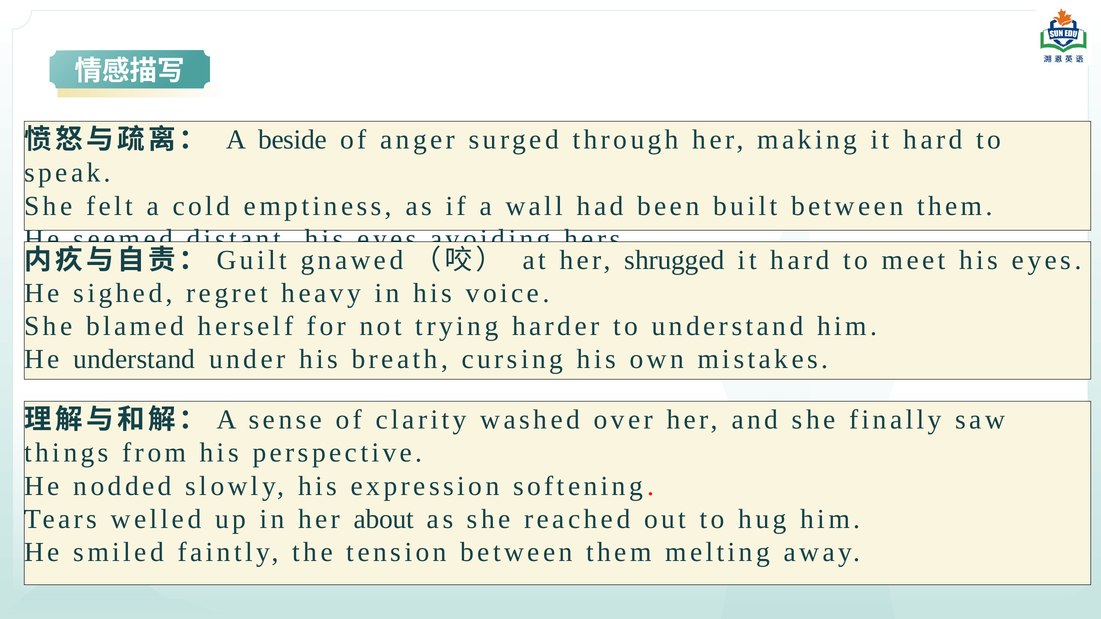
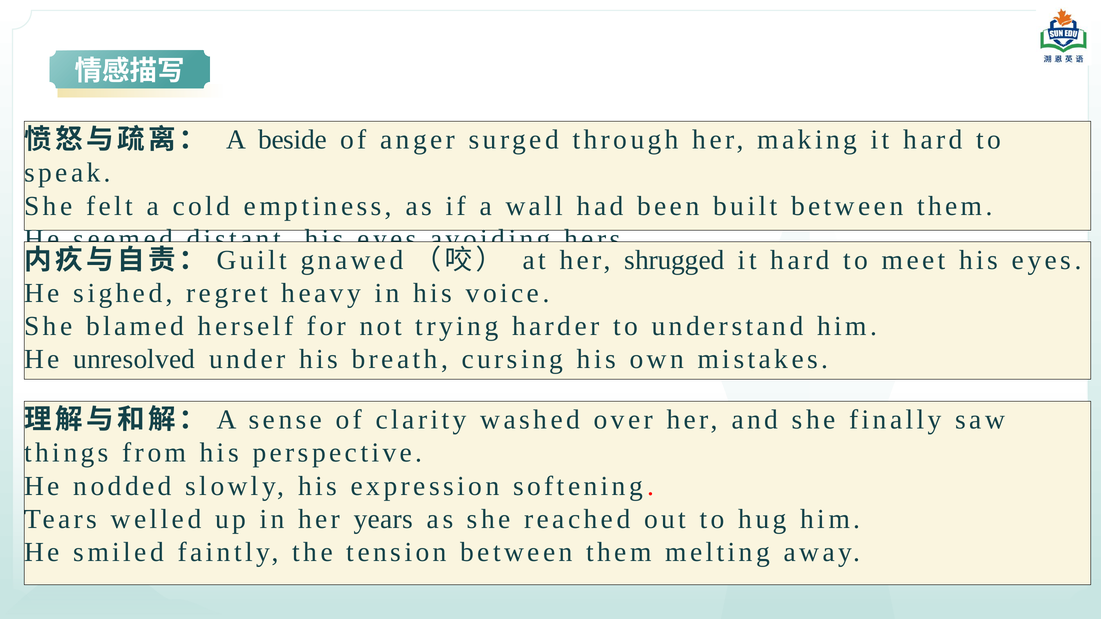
He understand: understand -> unresolved (134, 359)
about: about -> years (383, 519)
